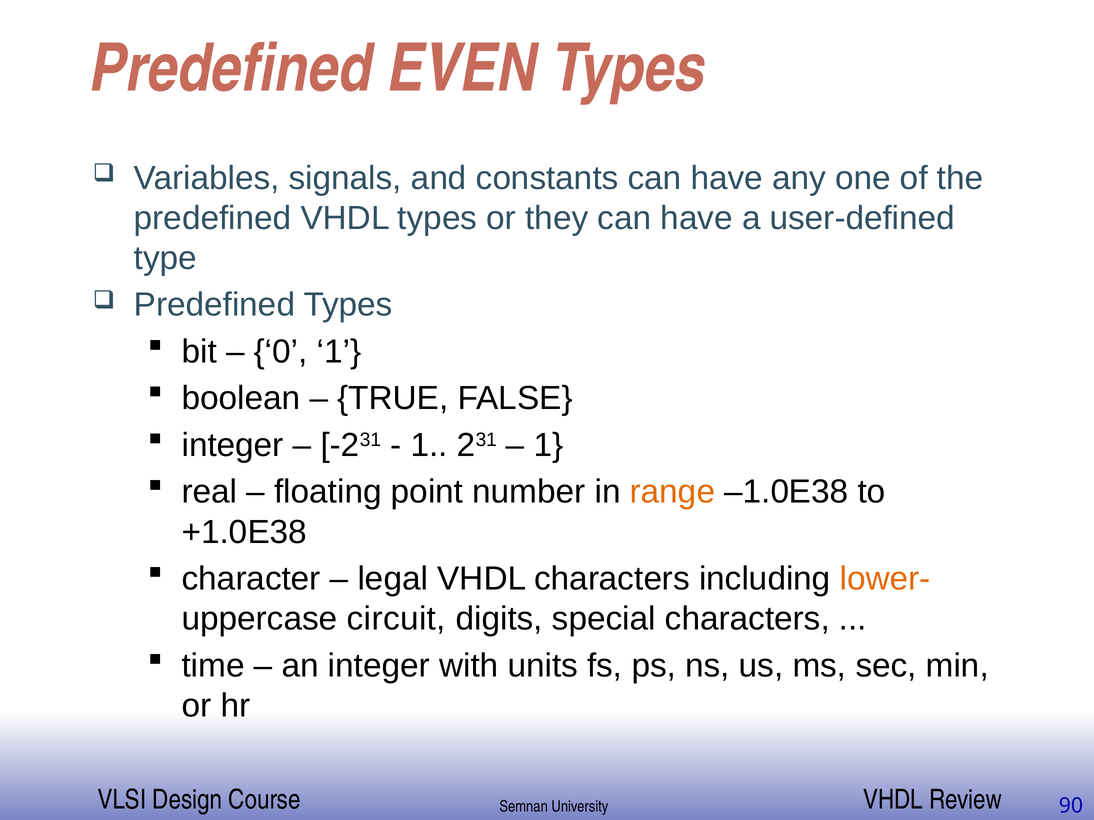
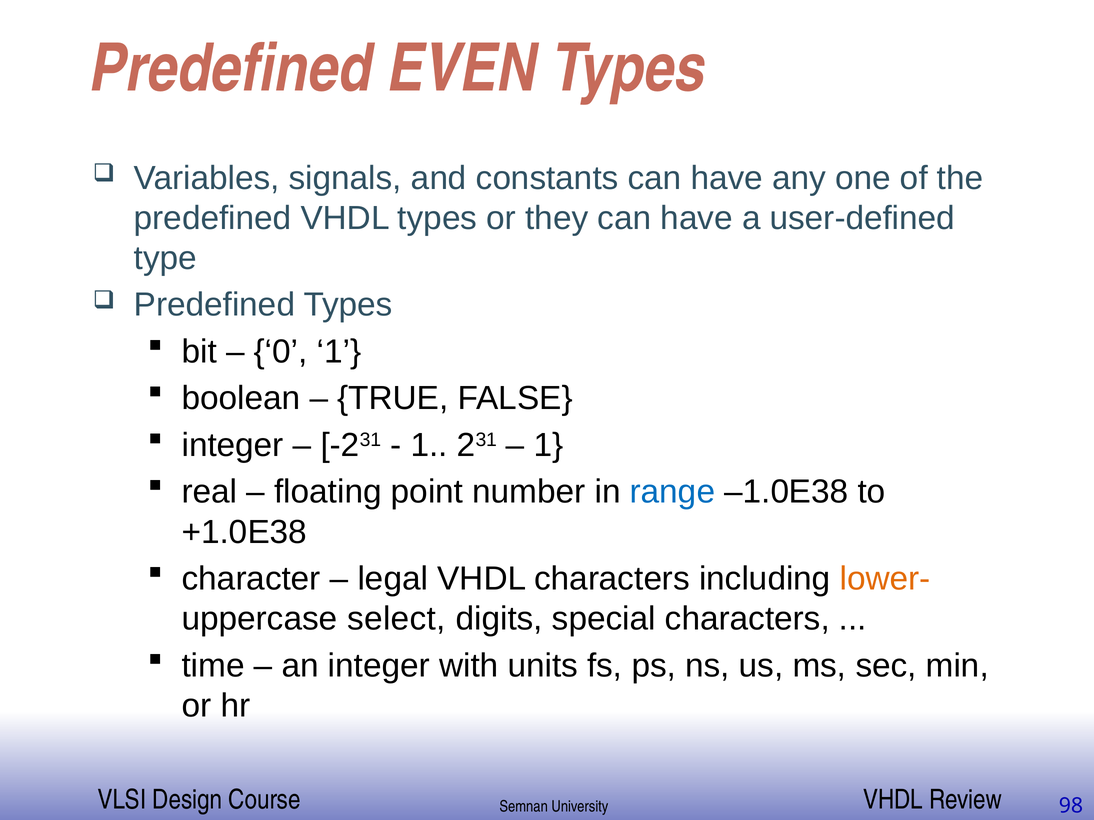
range colour: orange -> blue (672, 492)
circuit: circuit -> select (396, 619)
90: 90 -> 98 (1071, 806)
